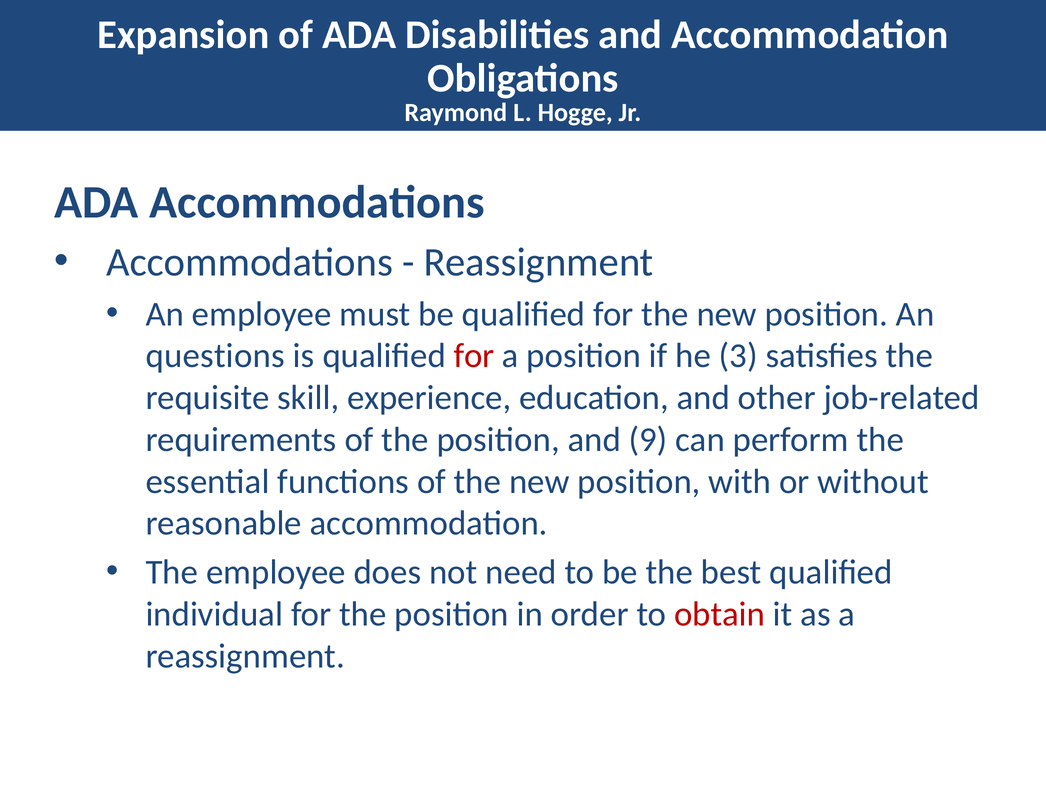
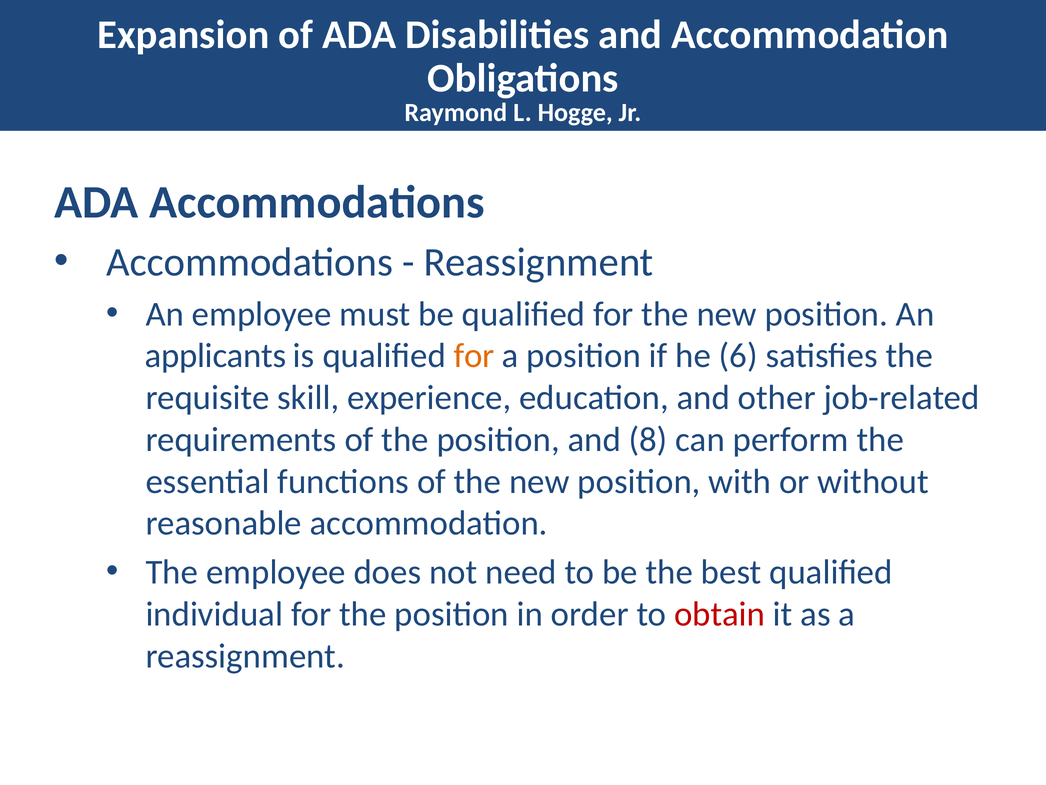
questions: questions -> applicants (216, 356)
for colour: red -> orange (474, 356)
3: 3 -> 6 (738, 356)
9: 9 -> 8 (648, 439)
